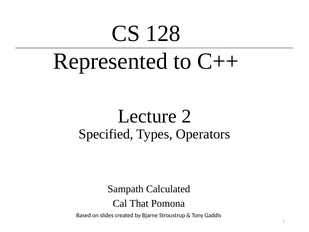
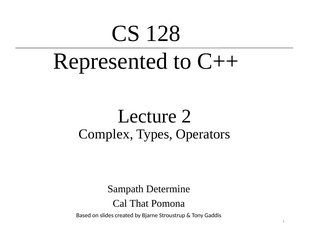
Specified: Specified -> Complex (106, 134)
Calculated: Calculated -> Determine (168, 189)
